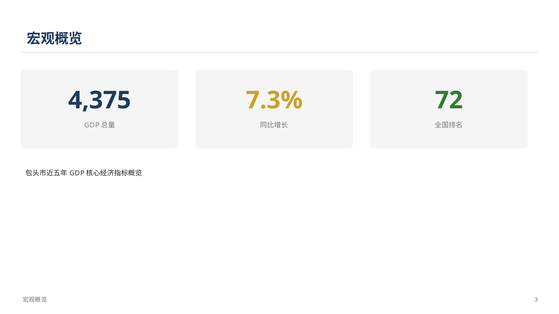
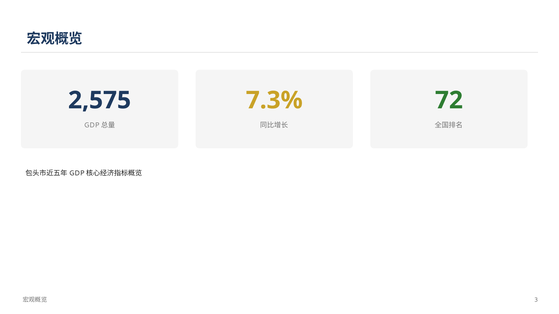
4,375: 4,375 -> 2,575 (100, 100)
